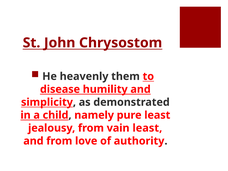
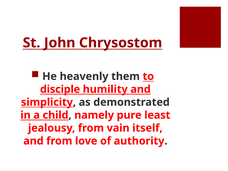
disease: disease -> disciple (60, 89)
vain least: least -> itself (147, 128)
